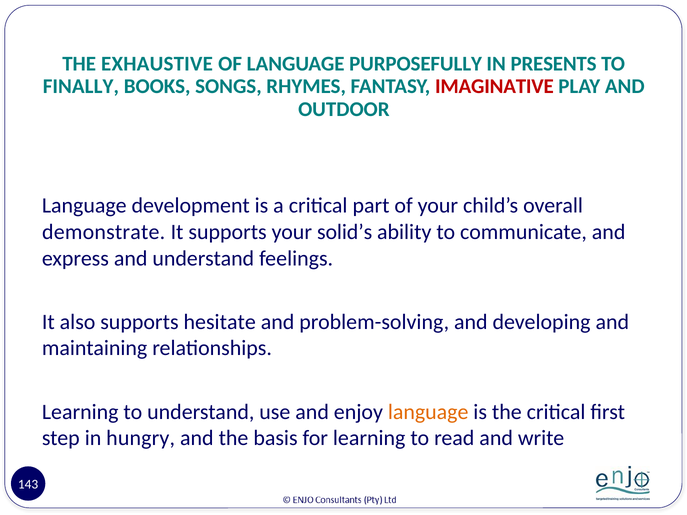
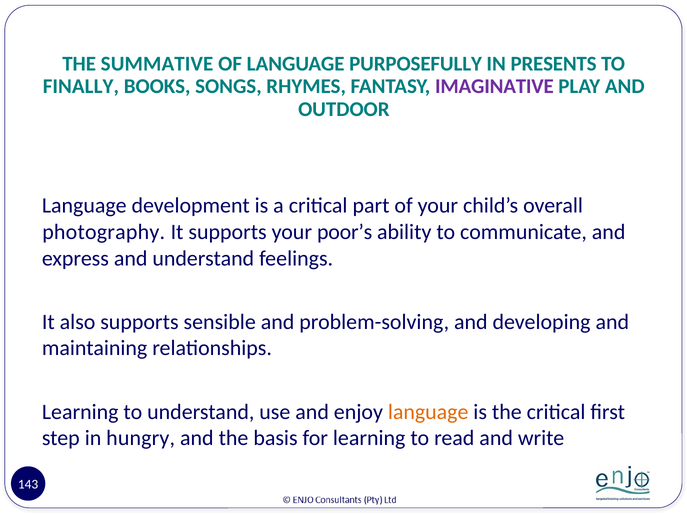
EXHAUSTIVE: EXHAUSTIVE -> SUMMATIVE (157, 64)
IMAGINATIVE colour: red -> purple (494, 86)
demonstrate: demonstrate -> photography (104, 232)
solid’s: solid’s -> poor’s (345, 232)
hesitate: hesitate -> sensible (220, 322)
